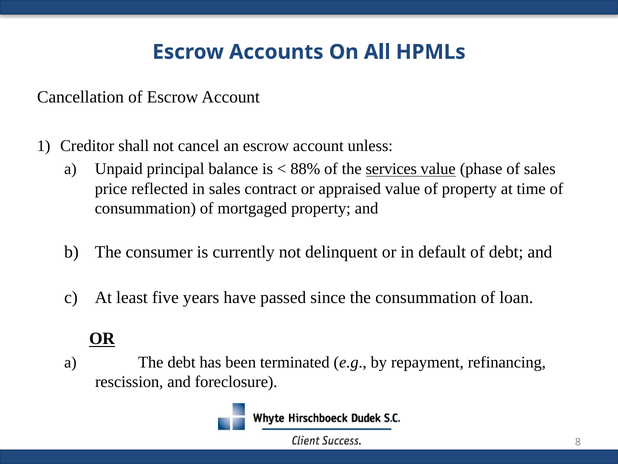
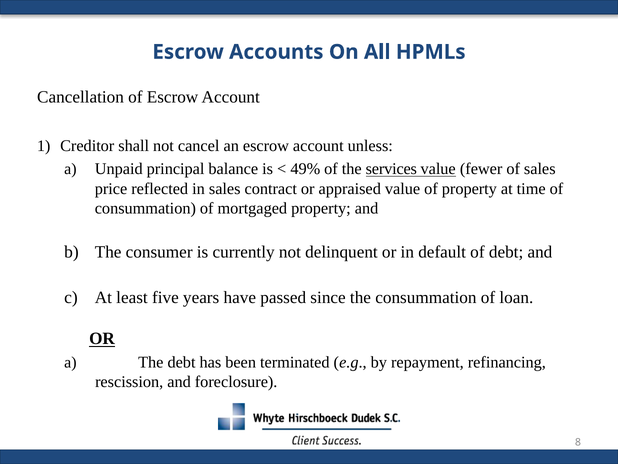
88%: 88% -> 49% (305, 169)
phase: phase -> fewer (481, 169)
